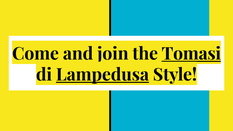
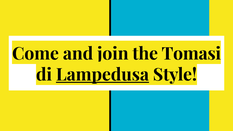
Tomasi underline: present -> none (191, 54)
